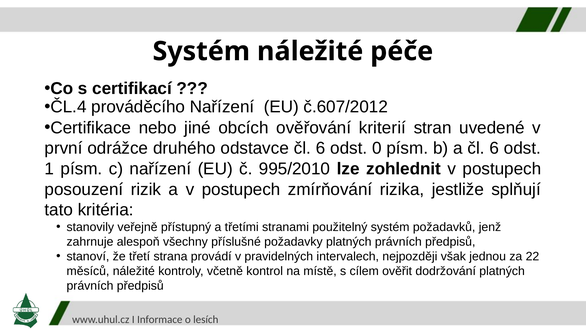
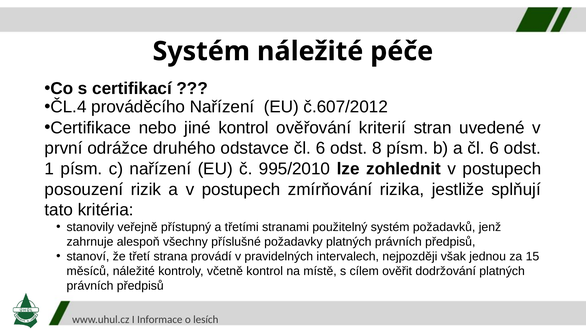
jiné obcích: obcích -> kontrol (244, 128)
0: 0 -> 8 (377, 148)
22: 22 -> 15 (532, 256)
